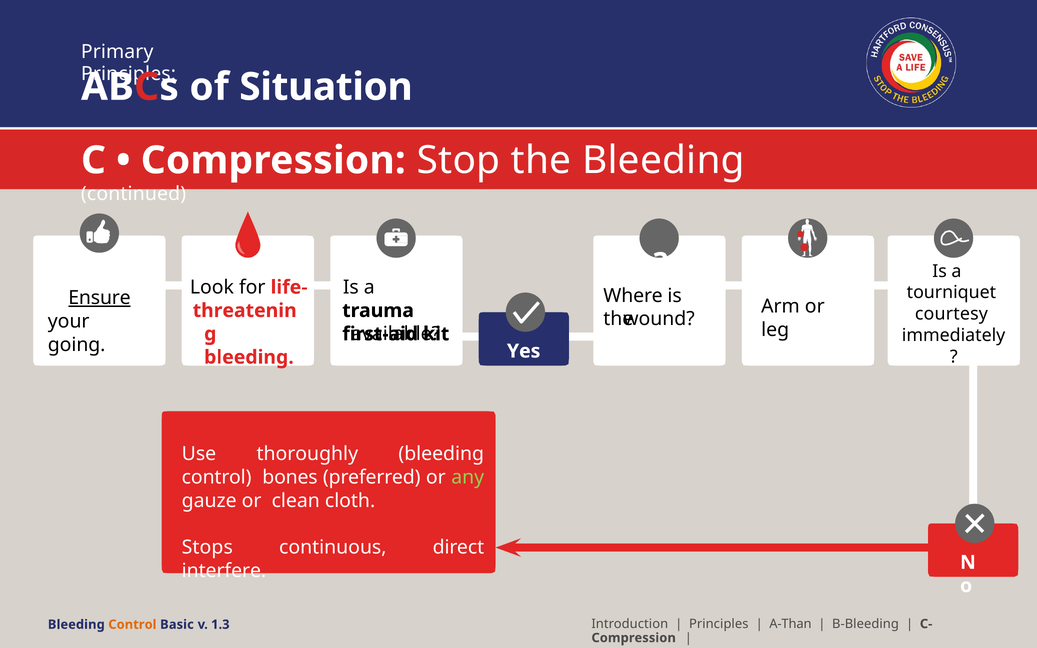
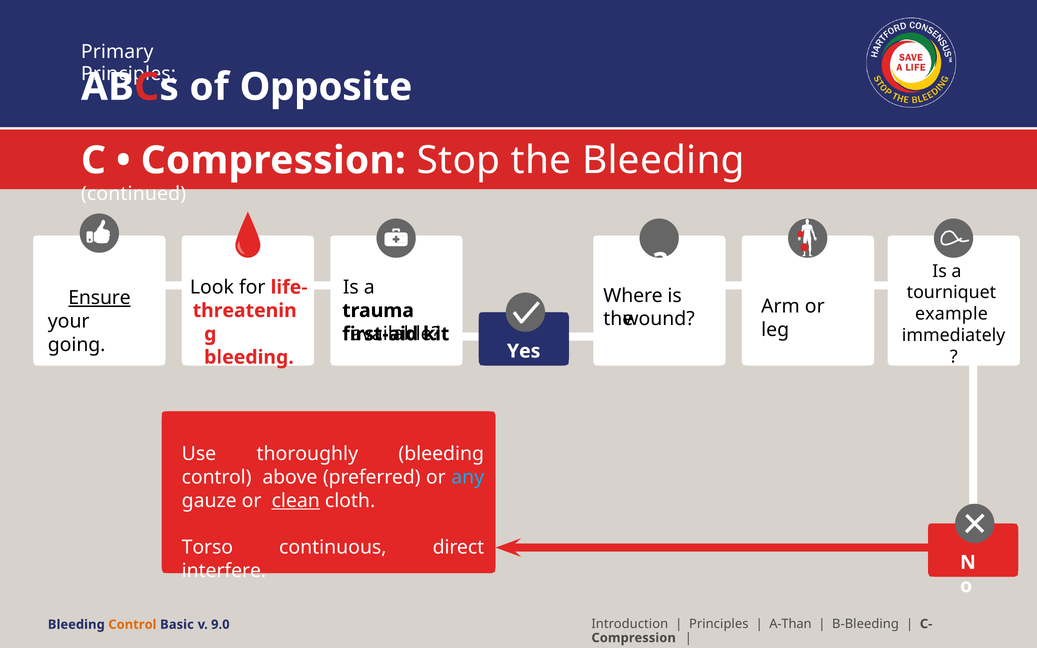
Situation: Situation -> Opposite (326, 87)
courtesy: courtesy -> example (951, 314)
bones: bones -> above (290, 477)
any colour: light green -> light blue (468, 477)
clean underline: none -> present (296, 501)
Stops: Stops -> Torso (207, 547)
1.3: 1.3 -> 9.0 (220, 625)
